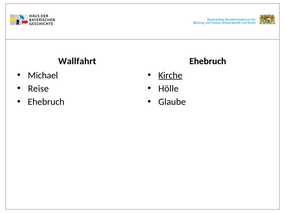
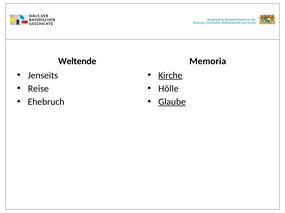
Wallfahrt: Wallfahrt -> Weltende (77, 61)
Ehebruch: Ehebruch -> Memoria (208, 61)
Michael: Michael -> Jenseits (43, 76)
Glaube underline: none -> present (172, 102)
